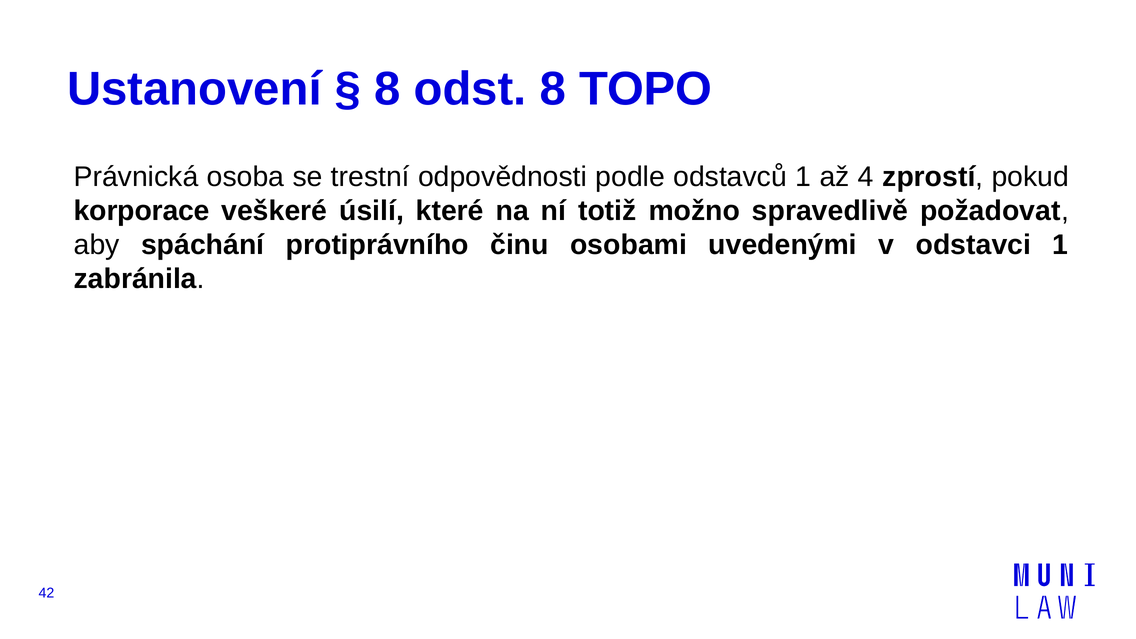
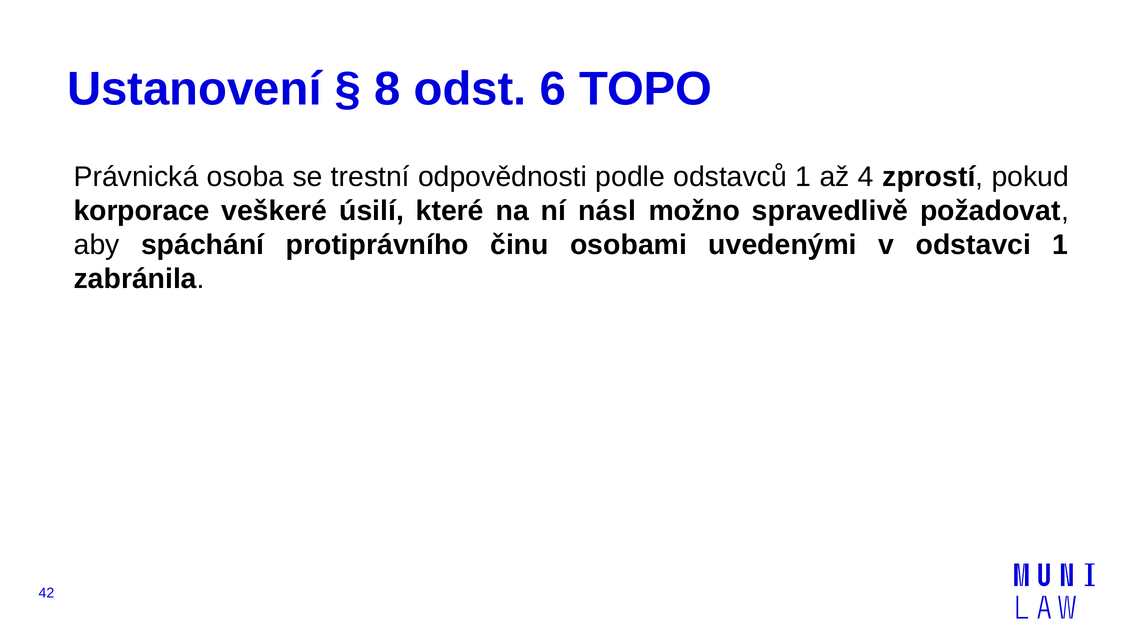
odst 8: 8 -> 6 (553, 89)
totiž: totiž -> násl (607, 211)
